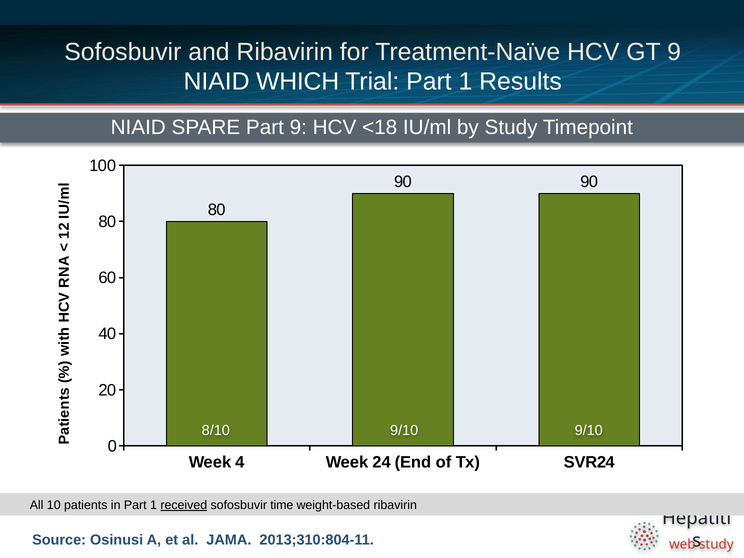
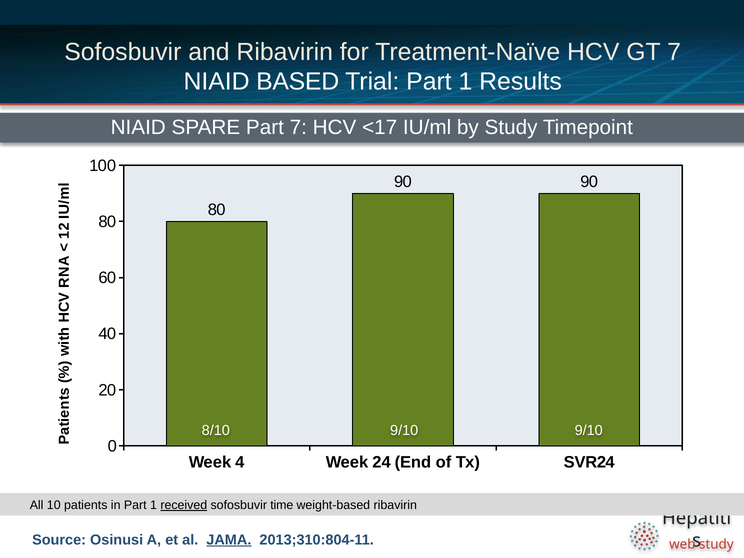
GT 9: 9 -> 7 (674, 52)
WHICH: WHICH -> BASED (298, 82)
Part 9: 9 -> 7 (298, 127)
<18: <18 -> <17 (380, 127)
JAMA underline: none -> present (229, 540)
